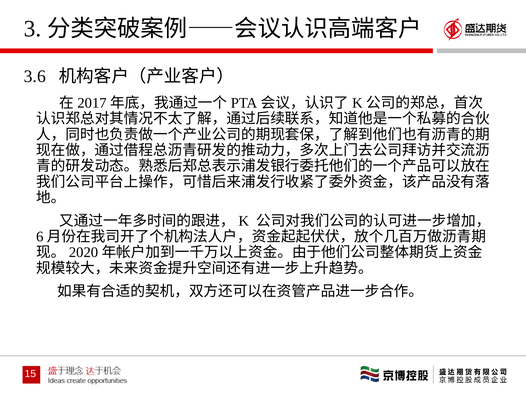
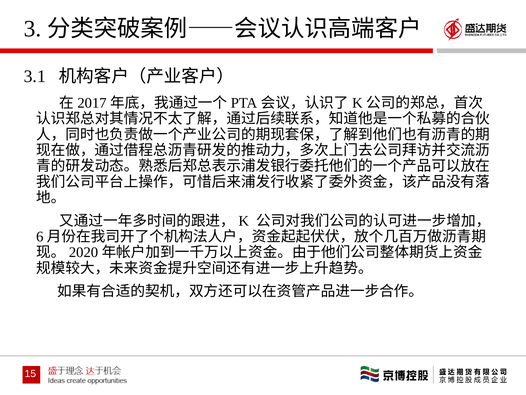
3.6: 3.6 -> 3.1 (35, 76)
